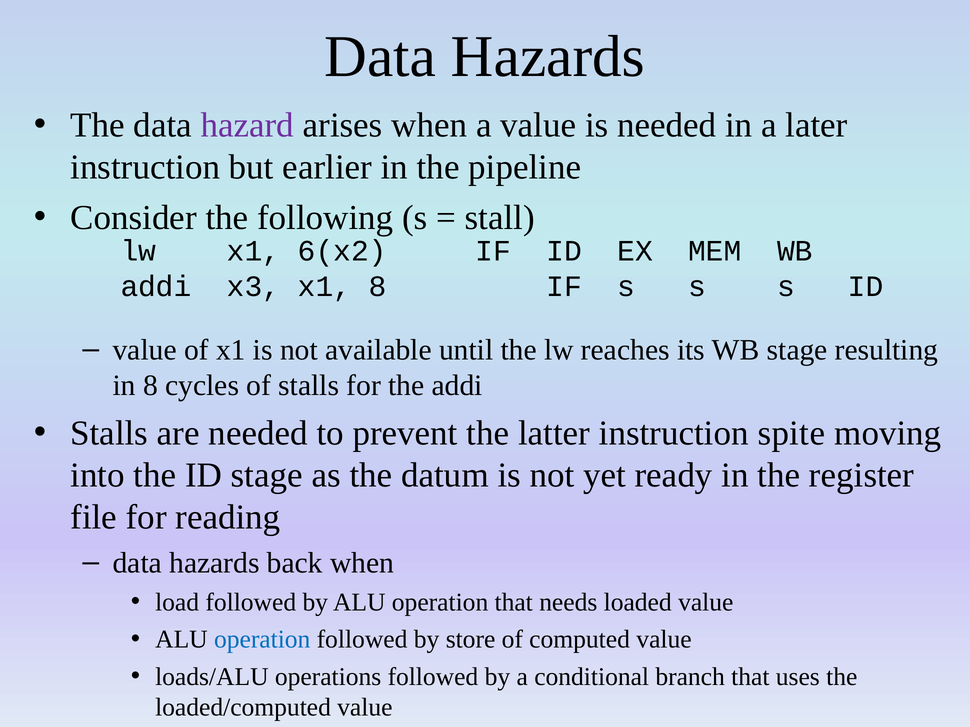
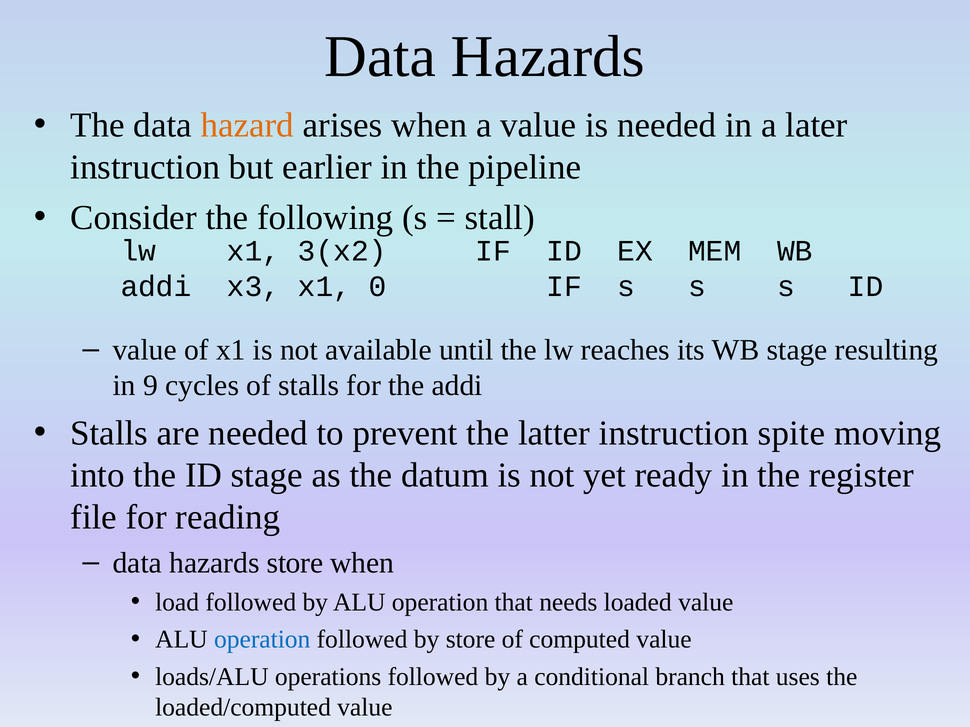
hazard colour: purple -> orange (247, 125)
6(x2: 6(x2 -> 3(x2 (342, 251)
x1 8: 8 -> 0 (378, 286)
in 8: 8 -> 9 (150, 386)
hazards back: back -> store (295, 563)
